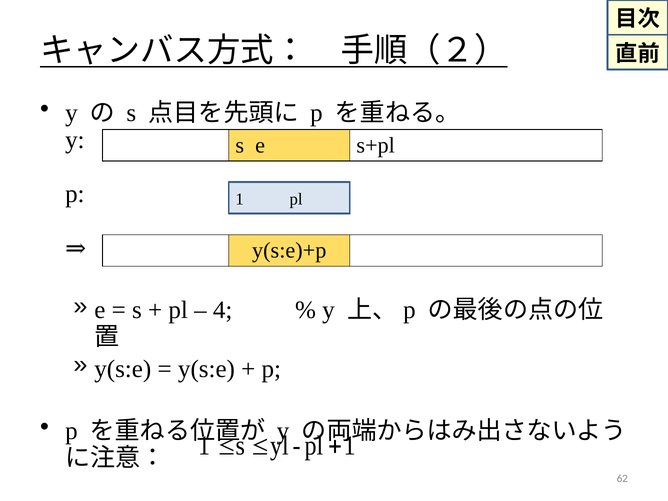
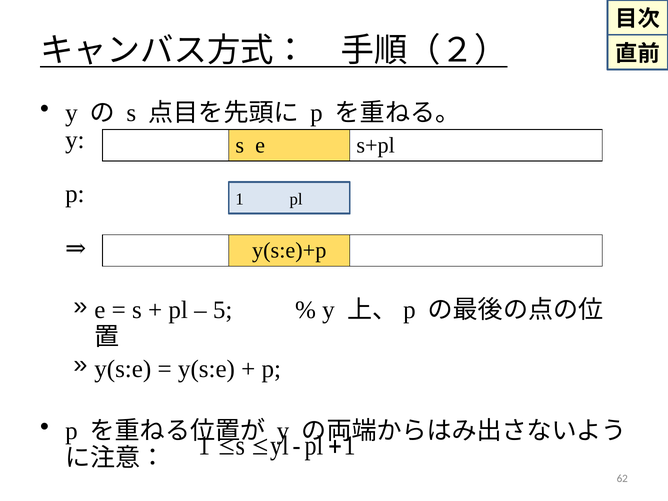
4: 4 -> 5 (223, 310)
